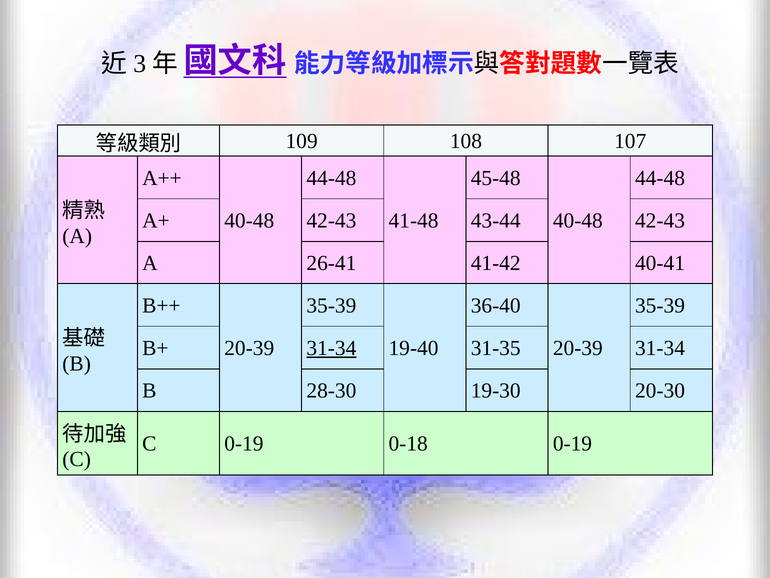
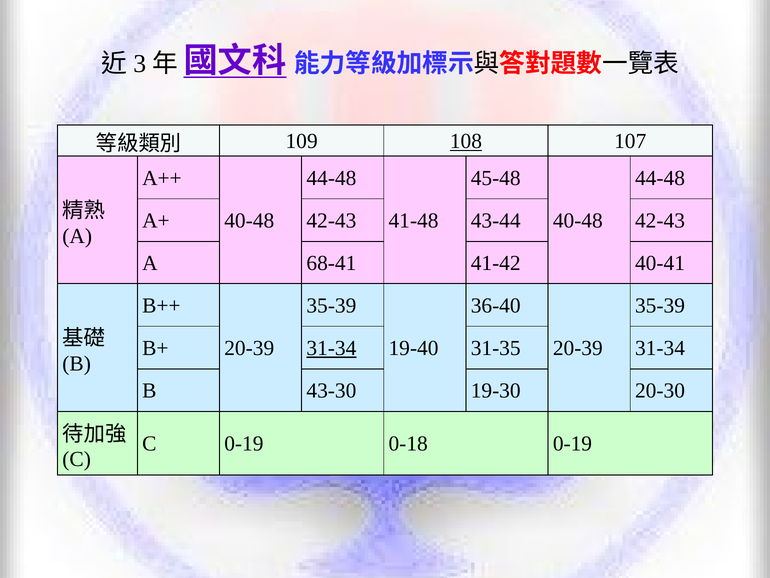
108 underline: none -> present (466, 141)
26-41: 26-41 -> 68-41 (331, 263)
28-30: 28-30 -> 43-30 (331, 390)
